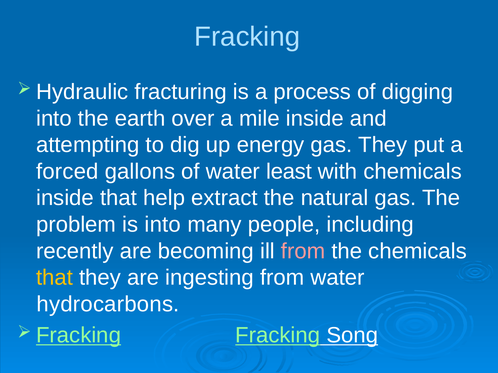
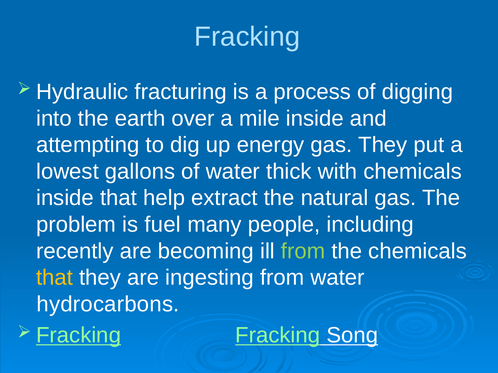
forced: forced -> lowest (67, 172)
least: least -> thick (289, 172)
is into: into -> fuel (163, 225)
from colour: pink -> light green (303, 251)
